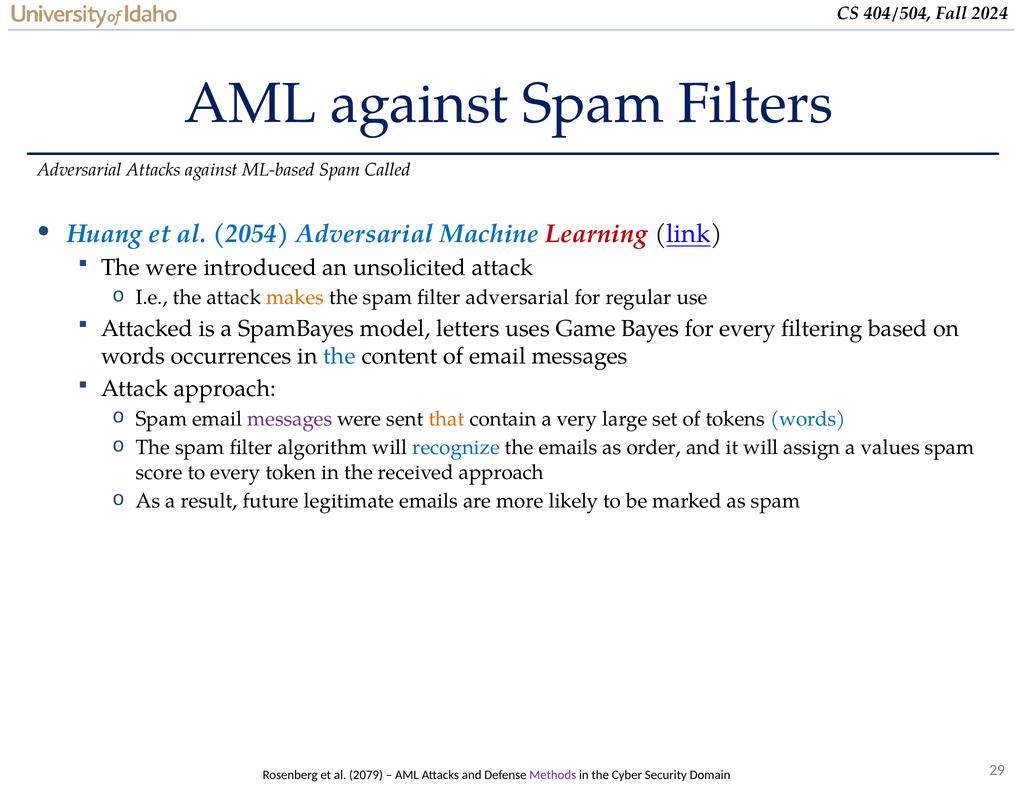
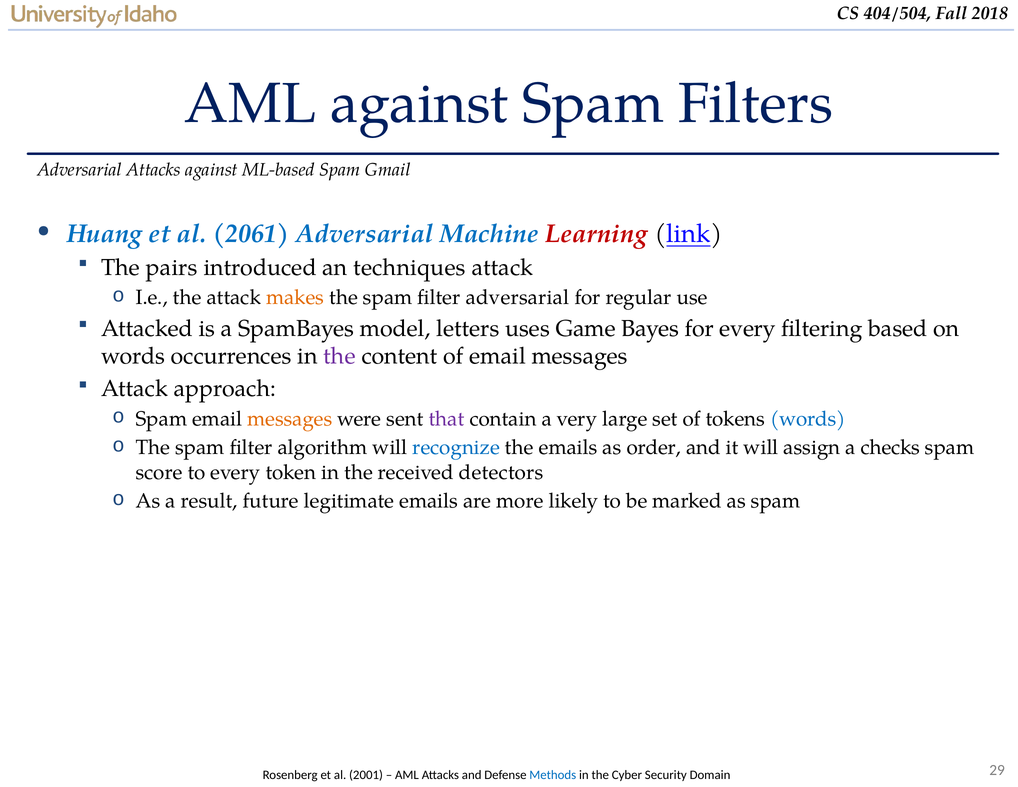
2024: 2024 -> 2018 (990, 13)
Called: Called -> Gmail (388, 169)
2054: 2054 -> 2061 (251, 234)
The were: were -> pairs (172, 267)
unsolicited: unsolicited -> techniques (410, 267)
the colour: blue -> purple (339, 356)
messages colour: purple -> orange (290, 419)
that colour: orange -> purple (446, 419)
values: values -> checks (890, 447)
received approach: approach -> detectors (501, 472)
2079: 2079 -> 2001 (366, 775)
Methods colour: purple -> blue (553, 775)
